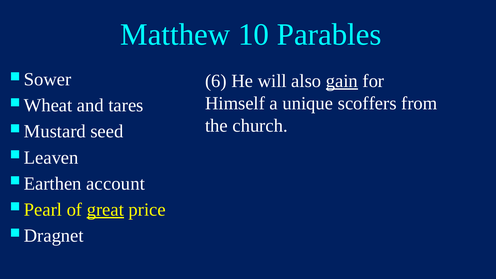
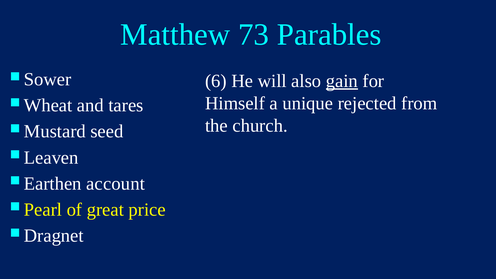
10: 10 -> 73 (254, 35)
scoffers: scoffers -> rejected (367, 103)
great underline: present -> none (105, 210)
